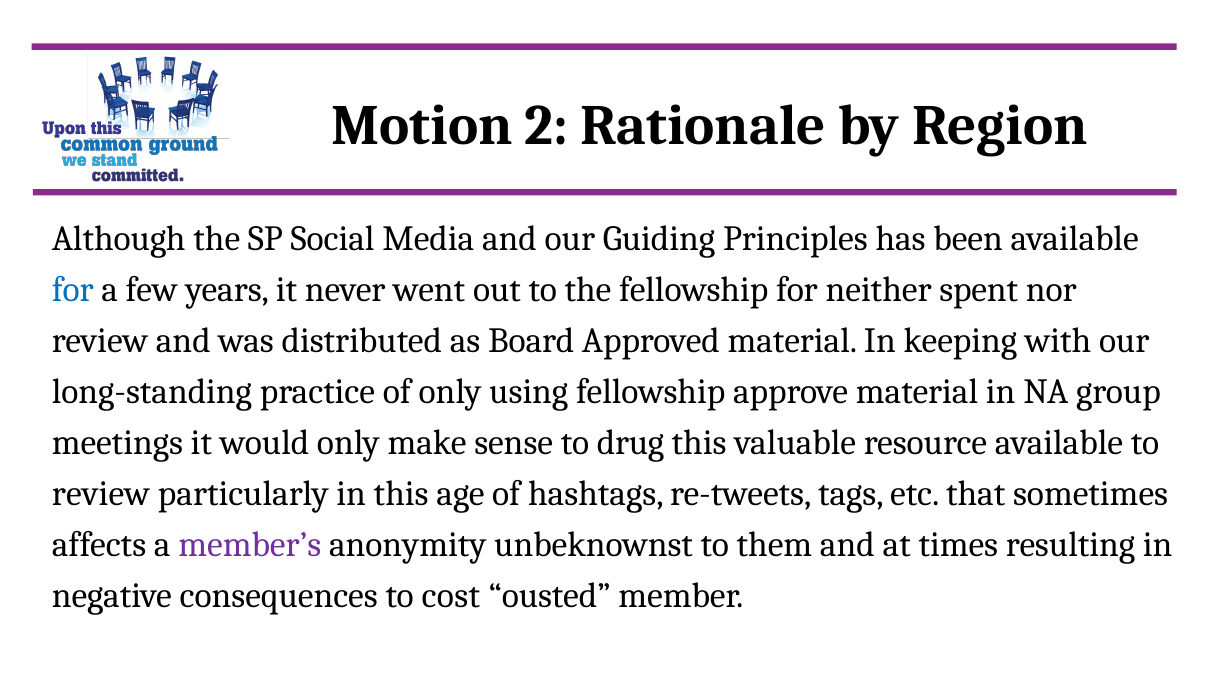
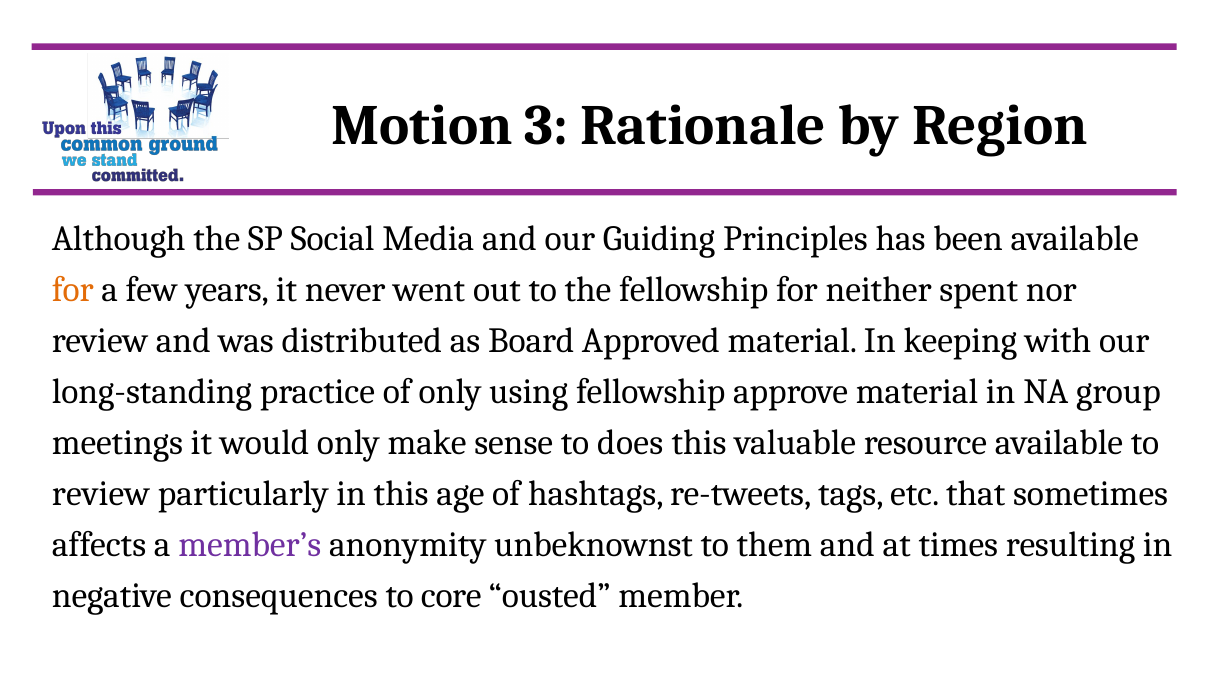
2: 2 -> 3 (547, 126)
for colour: blue -> orange (73, 290)
drug: drug -> does (630, 443)
cost: cost -> core (451, 596)
